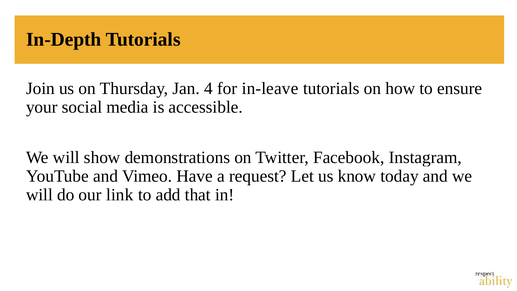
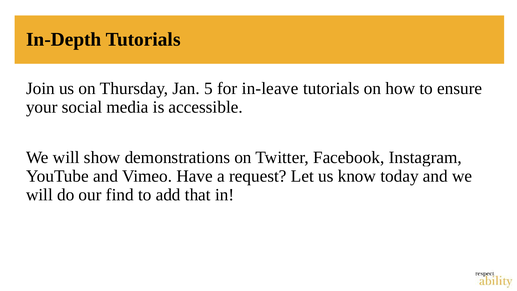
4: 4 -> 5 (208, 89)
link: link -> find (120, 195)
